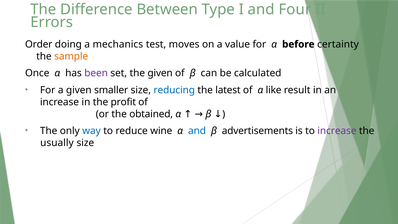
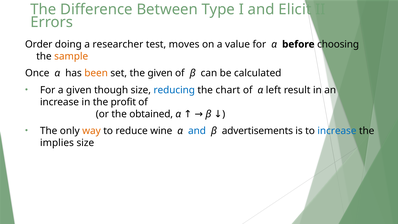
Four: Four -> Elicit (295, 9)
mechanics: mechanics -> researcher (118, 44)
certainty: certainty -> choosing (338, 44)
been colour: purple -> orange (96, 73)
smaller: smaller -> though (111, 90)
latest: latest -> chart (228, 90)
like: like -> left (273, 90)
way colour: blue -> orange (91, 131)
increase colour: purple -> blue (337, 131)
usually: usually -> implies (57, 143)
